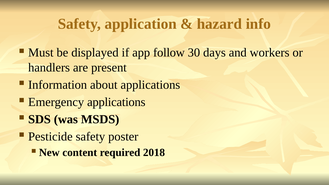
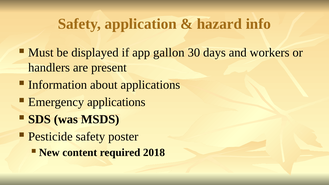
follow: follow -> gallon (169, 53)
